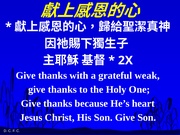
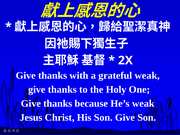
He’s heart: heart -> weak (143, 103)
